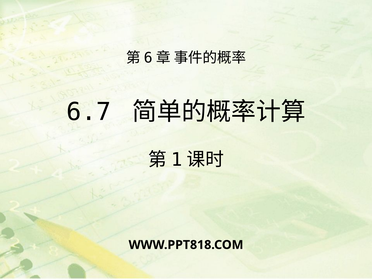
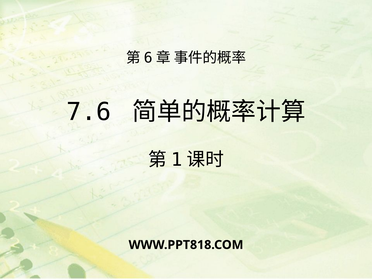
6.7: 6.7 -> 7.6 (89, 112)
